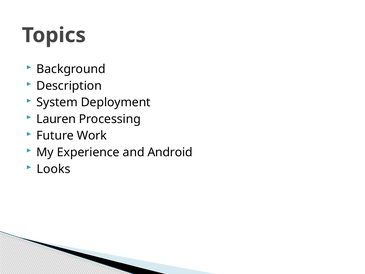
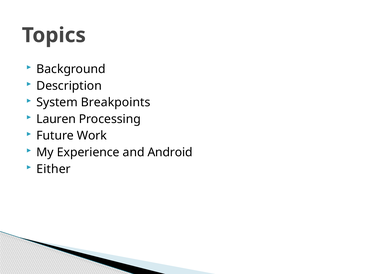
Deployment: Deployment -> Breakpoints (116, 102)
Looks: Looks -> Either (54, 169)
